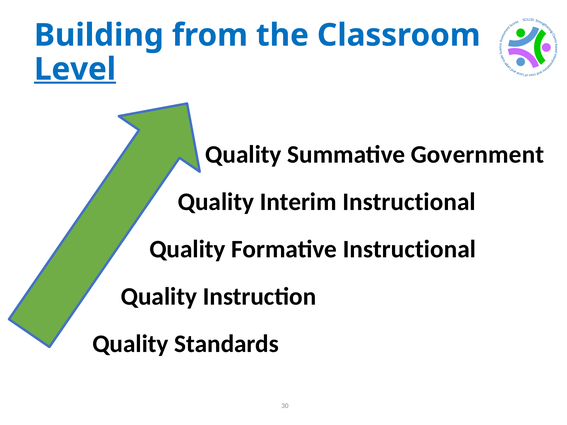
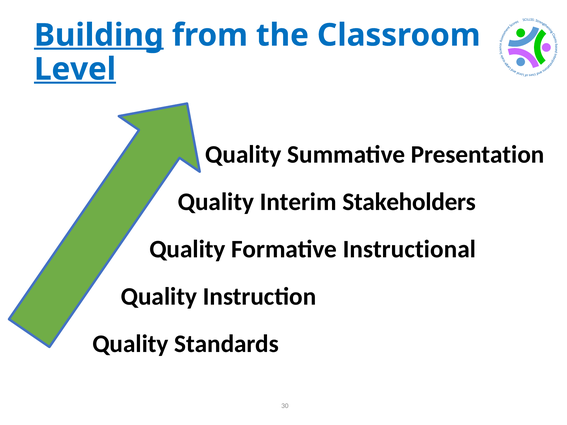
Building underline: none -> present (99, 35)
Government: Government -> Presentation (478, 155)
Interim Instructional: Instructional -> Stakeholders (409, 202)
